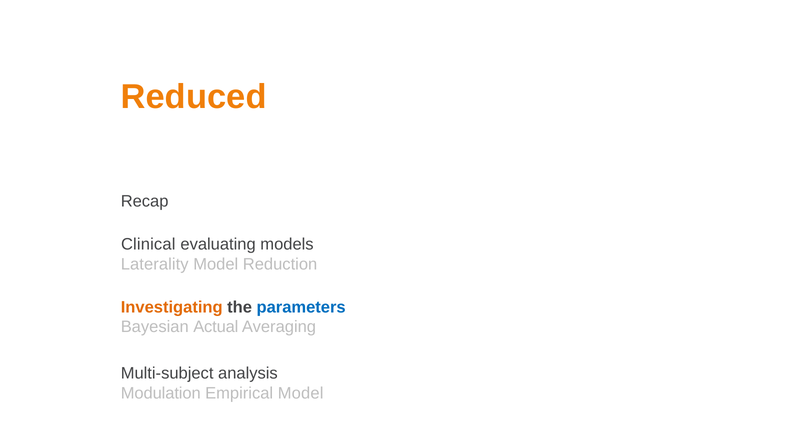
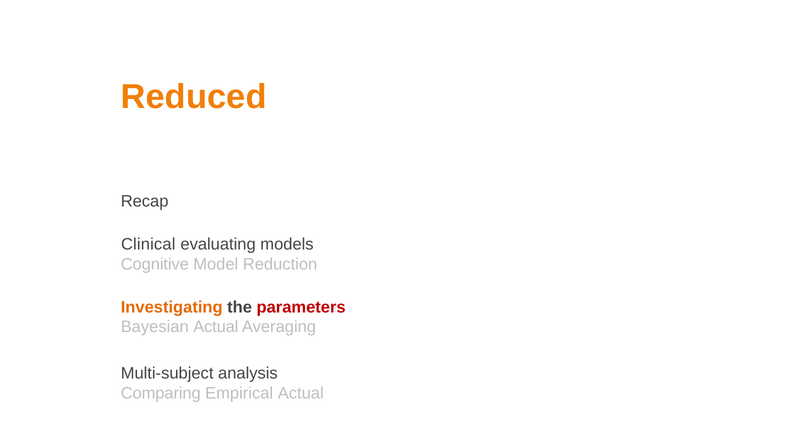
Laterality: Laterality -> Cognitive (155, 264)
parameters colour: blue -> red (301, 307)
Modulation: Modulation -> Comparing (161, 393)
Empirical Model: Model -> Actual (301, 393)
